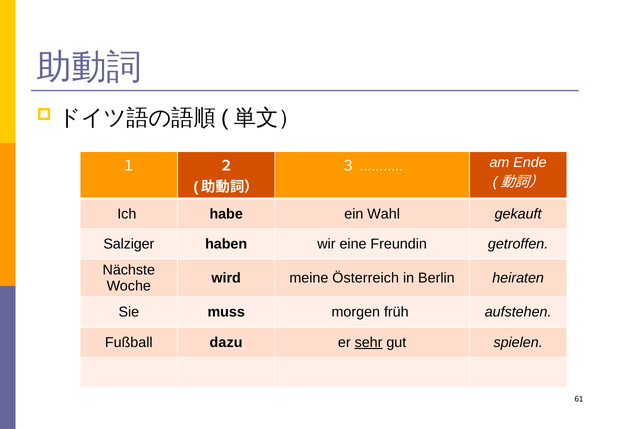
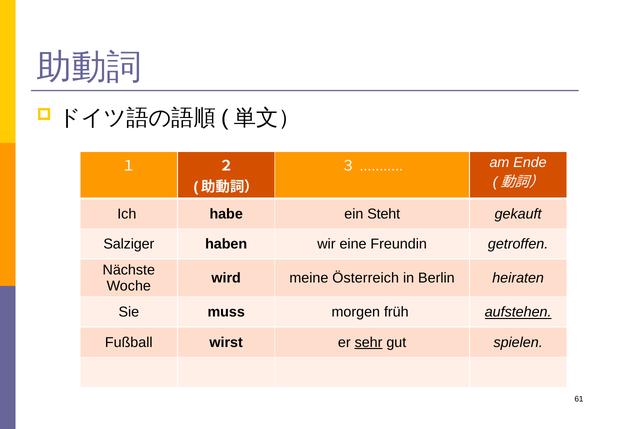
Wahl: Wahl -> Steht (384, 214)
aufstehen underline: none -> present (518, 312)
dazu: dazu -> wirst (226, 343)
